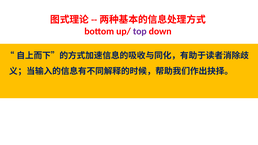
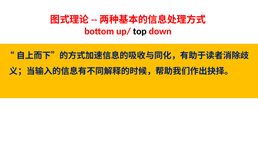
top colour: purple -> black (140, 31)
